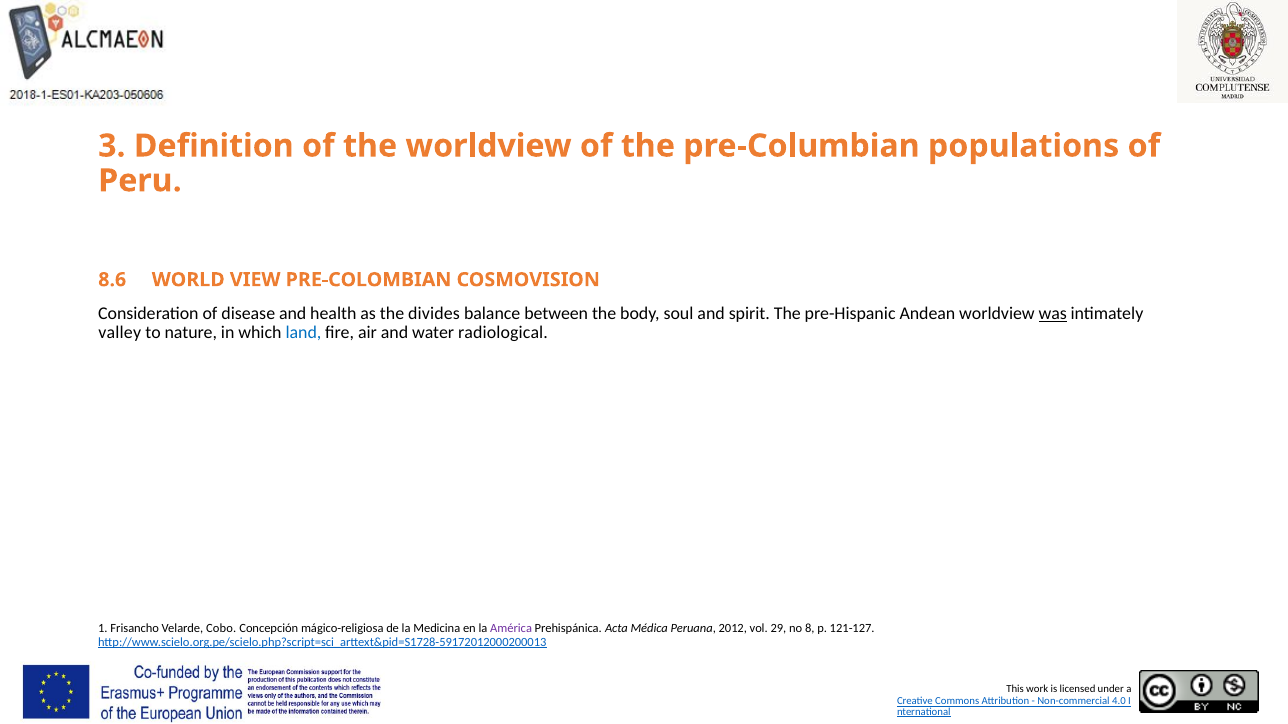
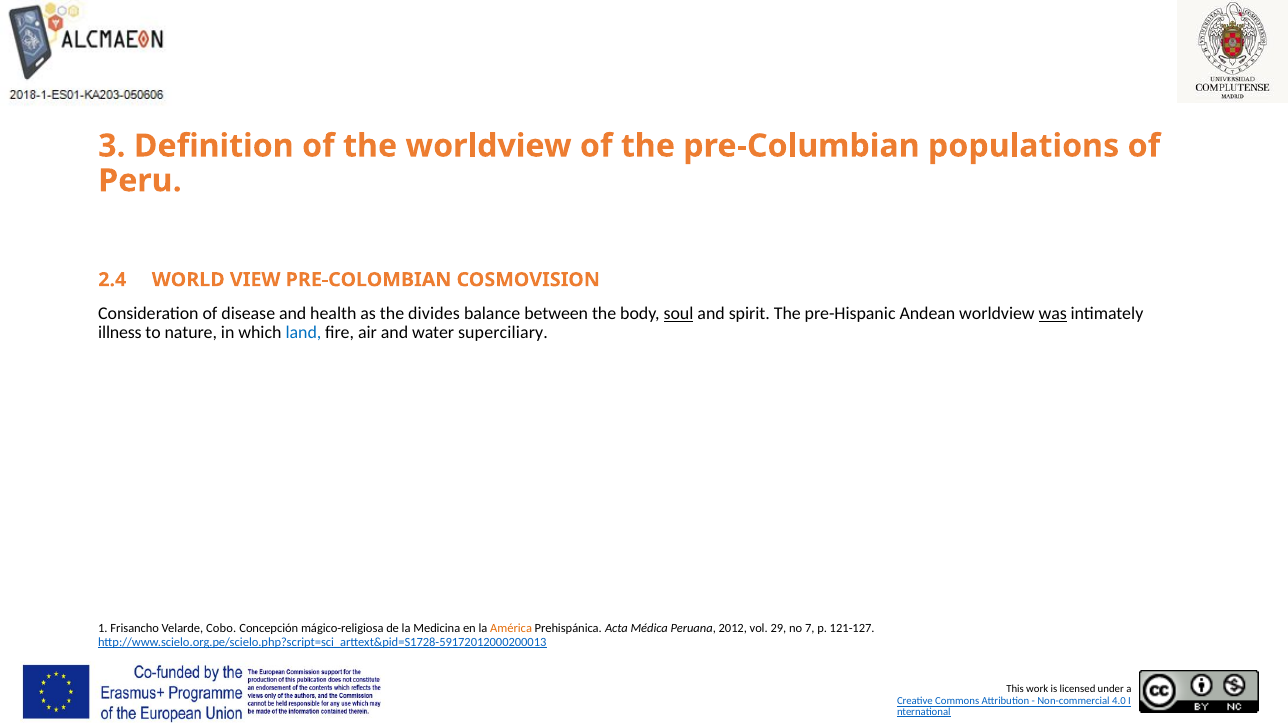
8.6: 8.6 -> 2.4 (112, 280)
soul underline: none -> present (679, 314)
valley: valley -> illness (120, 333)
radiological: radiological -> superciliary (503, 333)
América colour: purple -> orange (511, 629)
8: 8 -> 7 (810, 629)
